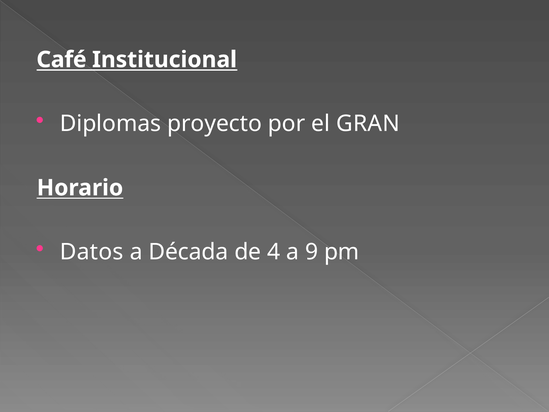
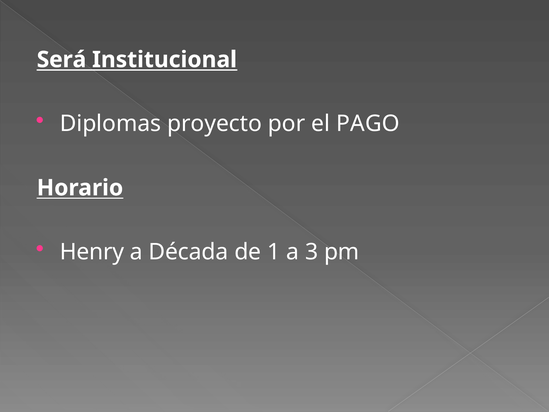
Café: Café -> Será (61, 60)
GRAN: GRAN -> PAGO (368, 124)
Datos: Datos -> Henry (92, 252)
4: 4 -> 1 (274, 252)
9: 9 -> 3 (312, 252)
